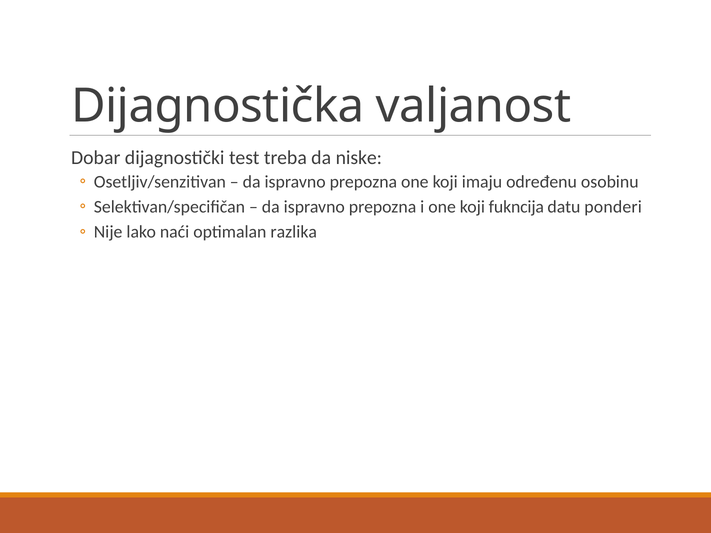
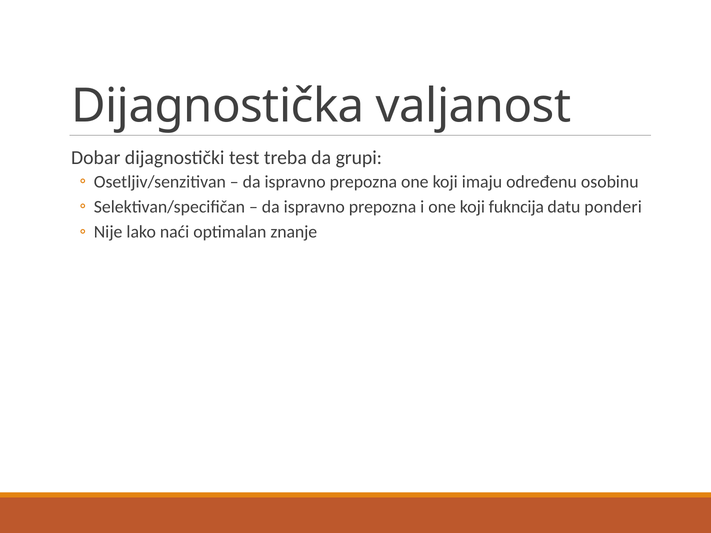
niske: niske -> grupi (359, 158)
razlika: razlika -> znanje (294, 232)
